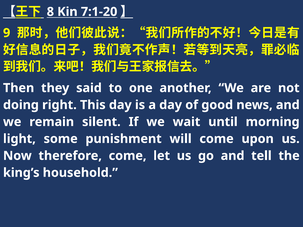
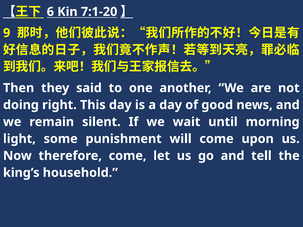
8: 8 -> 6 (50, 12)
